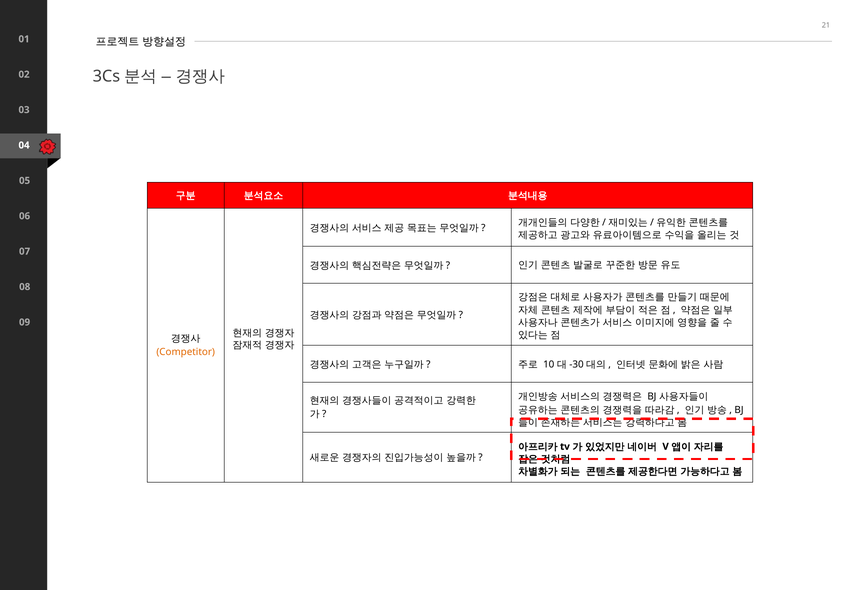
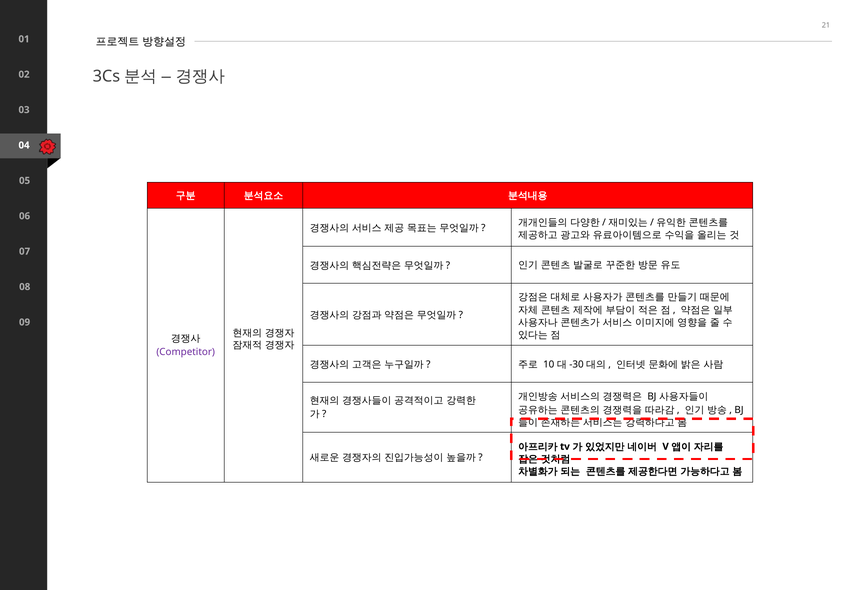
Competitor colour: orange -> purple (186, 352)
